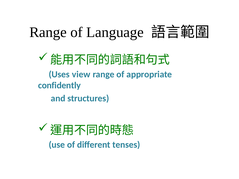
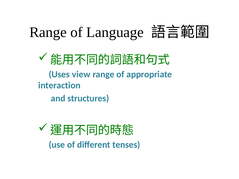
confidently: confidently -> interaction (59, 86)
